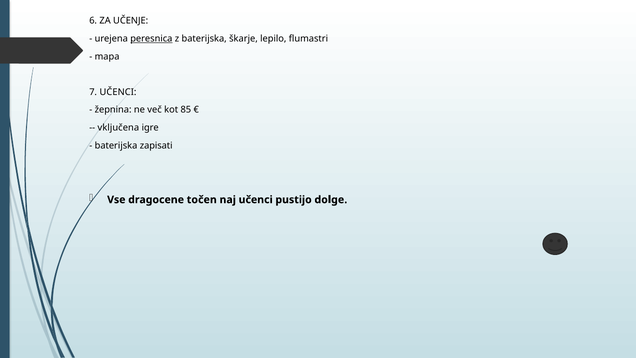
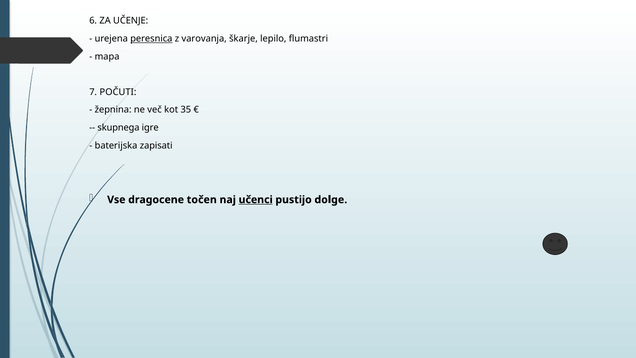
z baterijska: baterijska -> varovanja (204, 39)
7 UČENCI: UČENCI -> POČUTI (118, 92)
85: 85 -> 35 (186, 110)
vključena: vključena -> skupnega (118, 128)
učenci underline: none -> present (256, 200)
